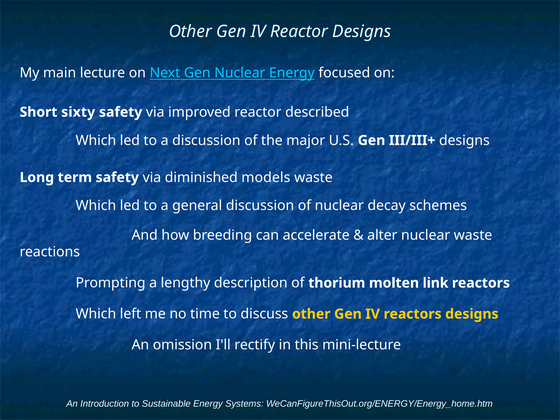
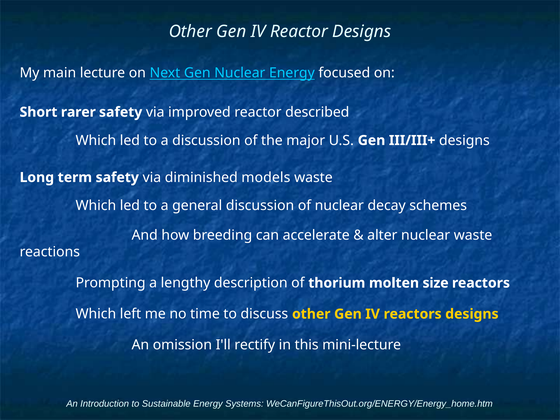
sixty: sixty -> rarer (78, 112)
link: link -> size (436, 283)
